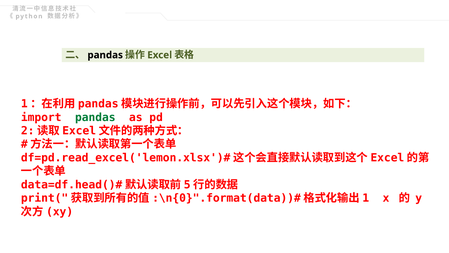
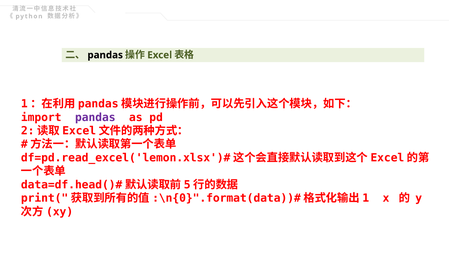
pandas colour: green -> purple (95, 117)
